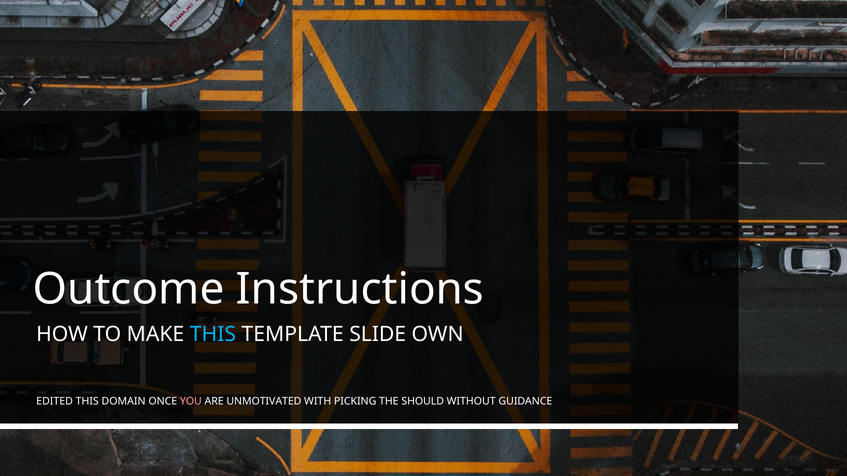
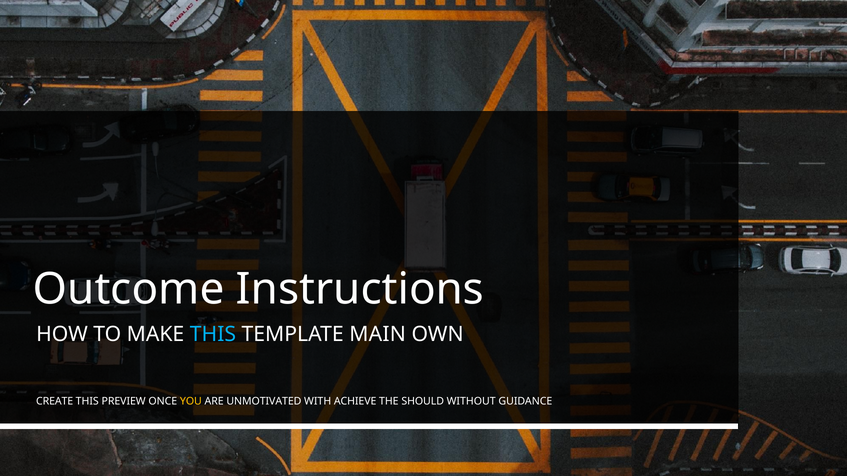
SLIDE: SLIDE -> MAIN (378, 334)
EDITED: EDITED -> CREATE (55, 402)
DOMAIN: DOMAIN -> PREVIEW (124, 402)
YOU colour: pink -> yellow (191, 402)
PICKING: PICKING -> ACHIEVE (355, 402)
